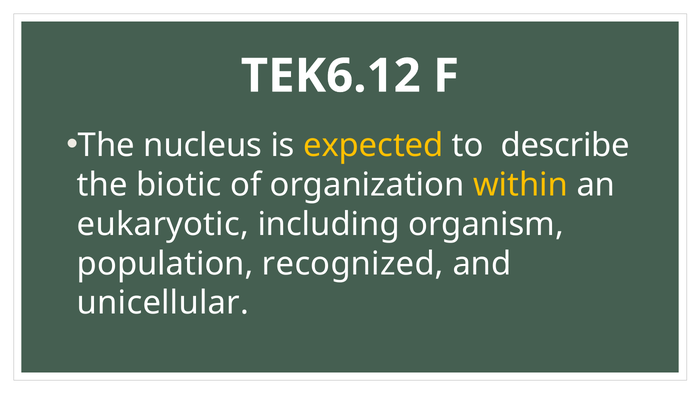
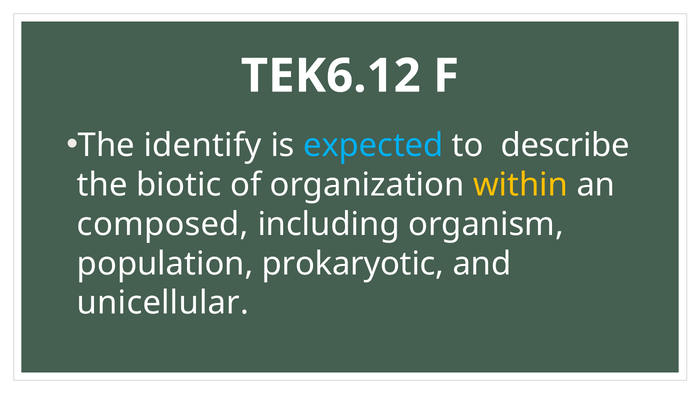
nucleus: nucleus -> identify (203, 145)
expected colour: yellow -> light blue (373, 145)
eukaryotic: eukaryotic -> composed (163, 224)
recognized: recognized -> prokaryotic (353, 264)
